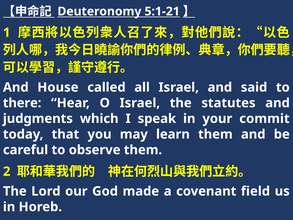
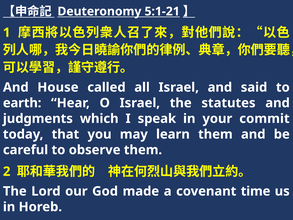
there: there -> earth (22, 103)
field: field -> time (256, 191)
